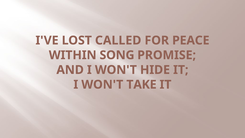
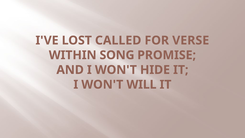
PEACE: PEACE -> VERSE (191, 40)
TAKE: TAKE -> WILL (141, 84)
